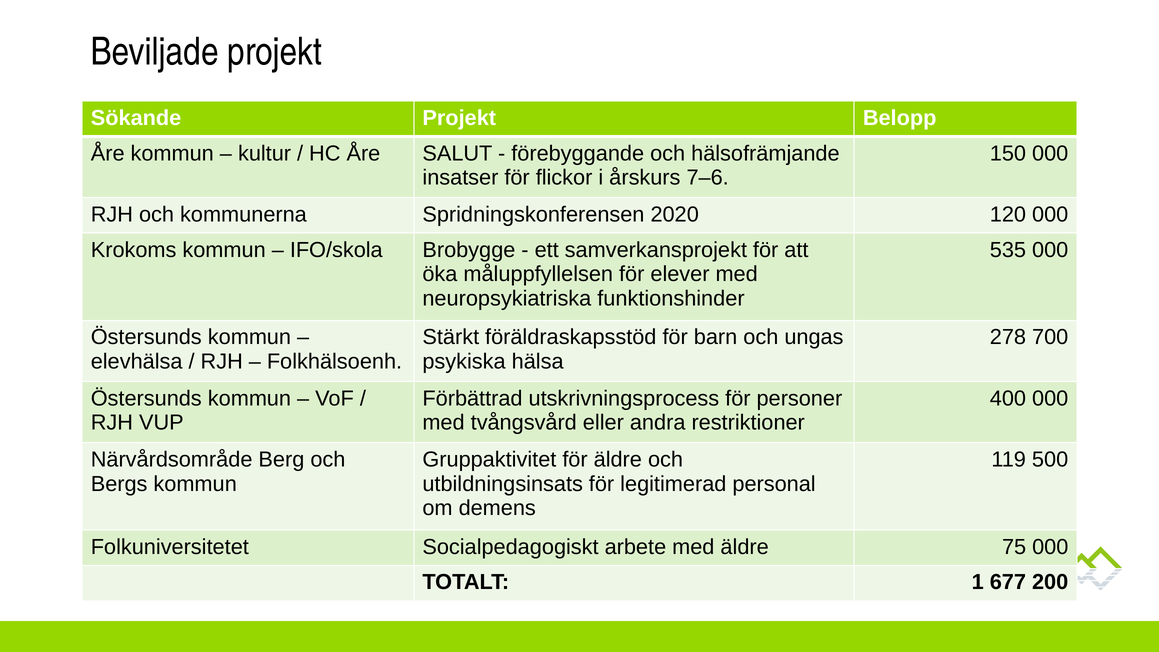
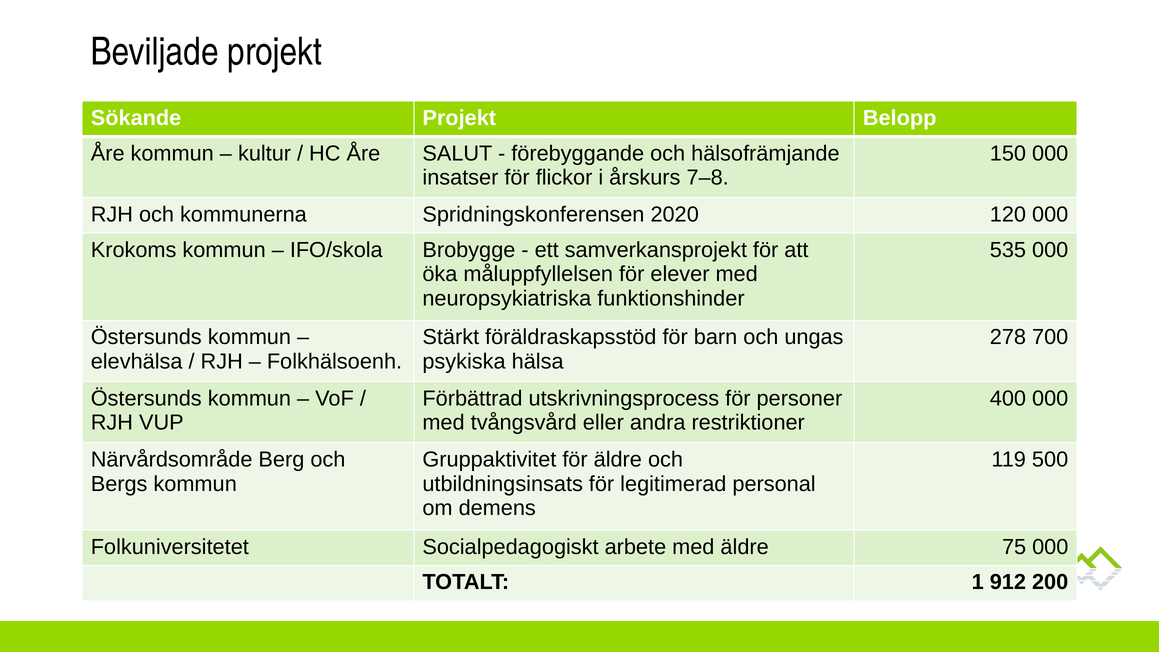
7–6: 7–6 -> 7–8 (708, 178)
677: 677 -> 912 (1008, 582)
